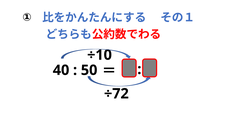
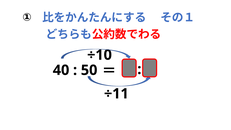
÷72: ÷72 -> ÷11 (116, 94)
